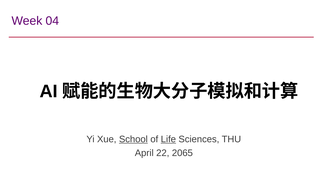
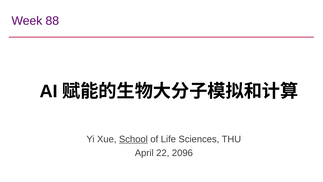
04: 04 -> 88 (52, 21)
Life underline: present -> none (168, 139)
2065: 2065 -> 2096 (182, 153)
